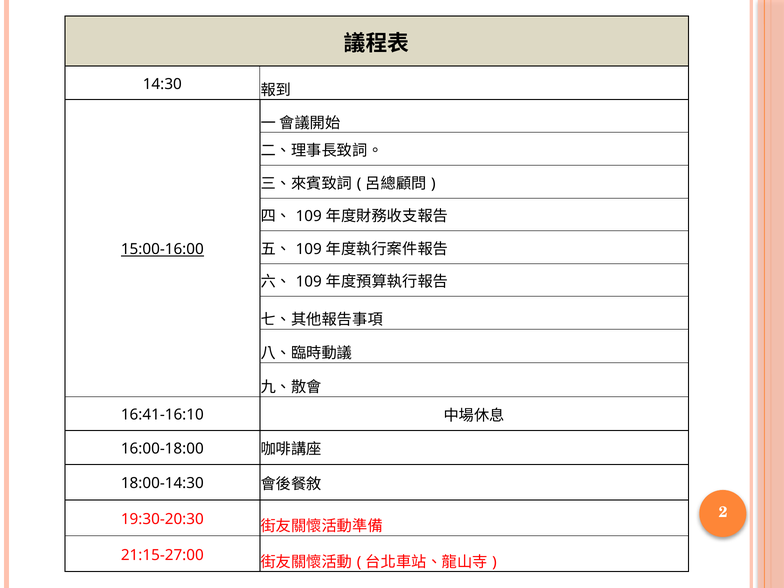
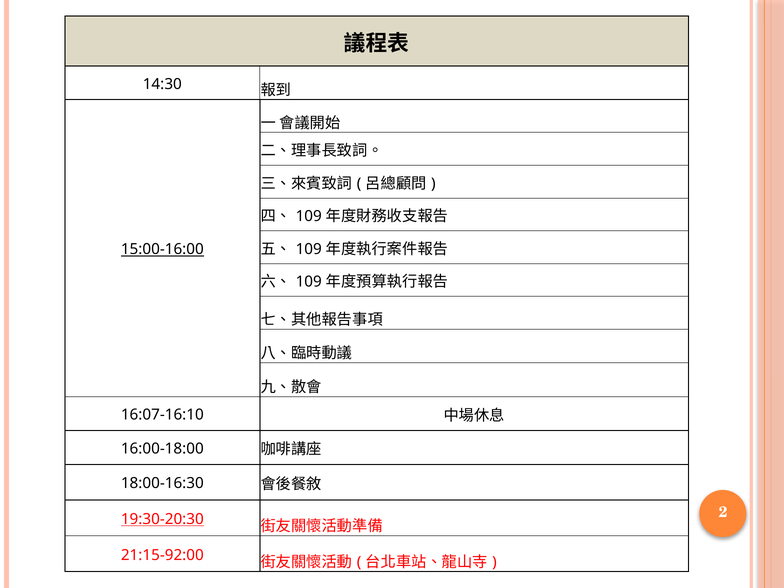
16:41-16:10: 16:41-16:10 -> 16:07-16:10 (162, 415)
18:00-14:30: 18:00-14:30 -> 18:00-16:30 (162, 483)
19:30-20:30 underline: none -> present (162, 519)
21:15-27:00: 21:15-27:00 -> 21:15-92:00 (162, 555)
